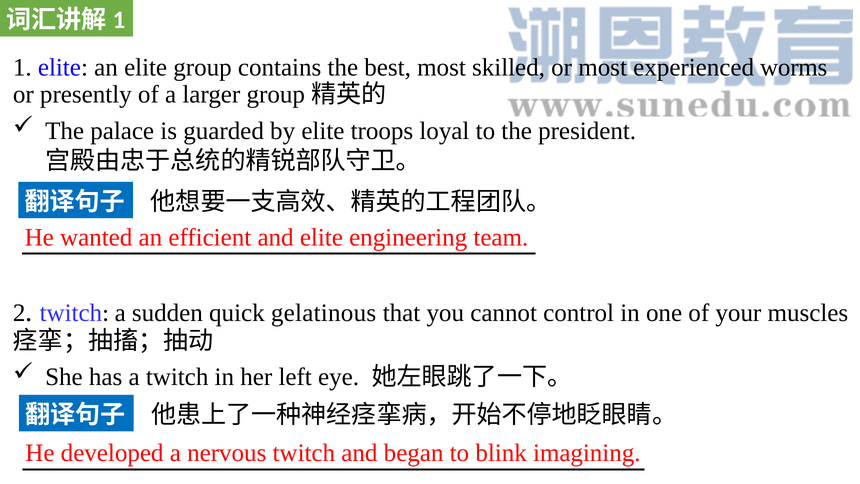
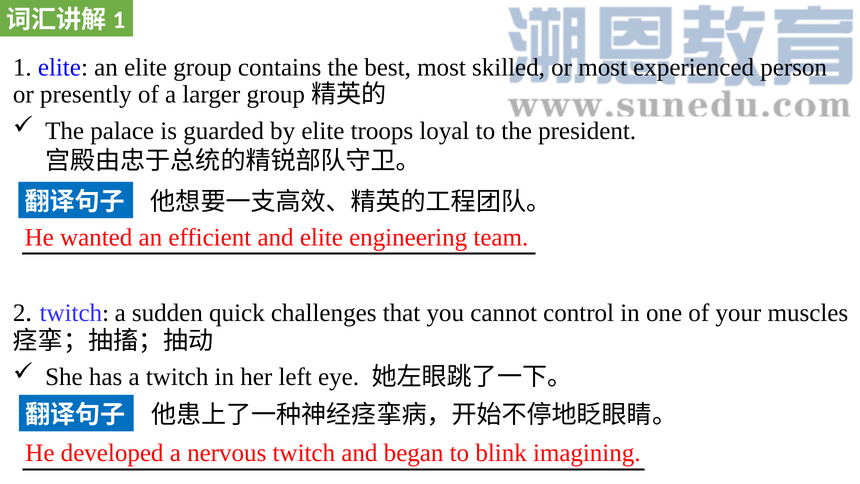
worms: worms -> person (794, 68)
gelatinous: gelatinous -> challenges (324, 313)
